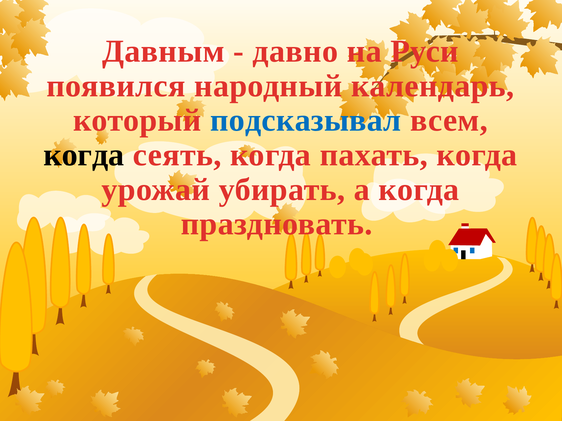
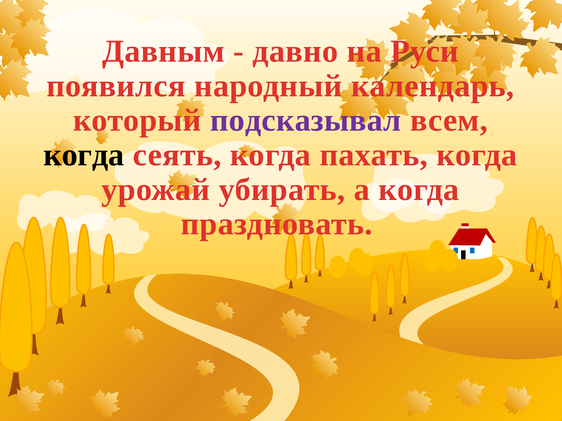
подсказывал colour: blue -> purple (306, 121)
